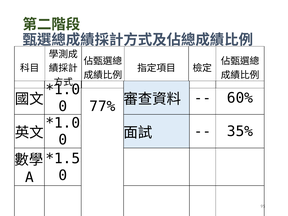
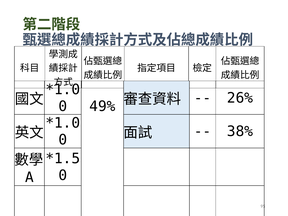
77%: 77% -> 49% (102, 106)
60%: 60% -> 26% (240, 98)
35%: 35% -> 38% (240, 131)
